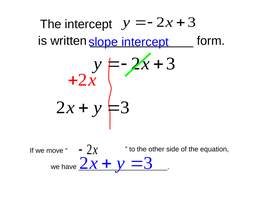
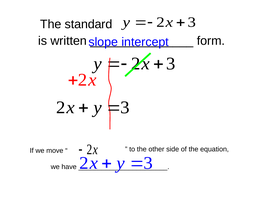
The intercept: intercept -> standard (89, 24)
